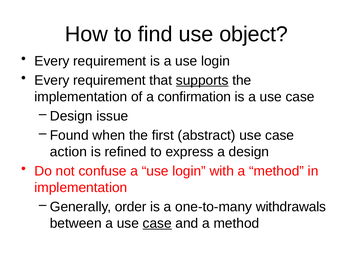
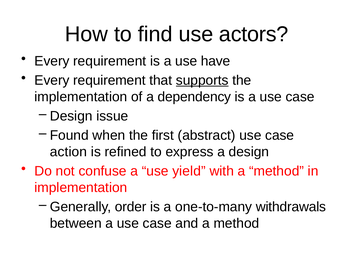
object: object -> actors (254, 34)
is a use login: login -> have (216, 61)
confirmation: confirmation -> dependency (194, 97)
confuse a use login: login -> yield (189, 171)
case underline: present -> none (157, 223)
